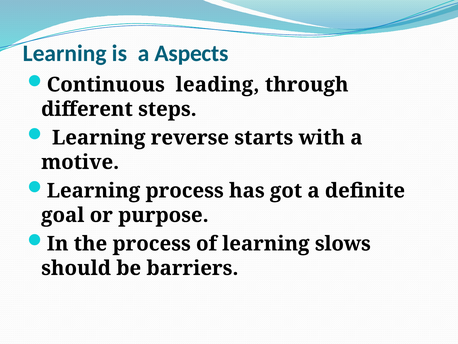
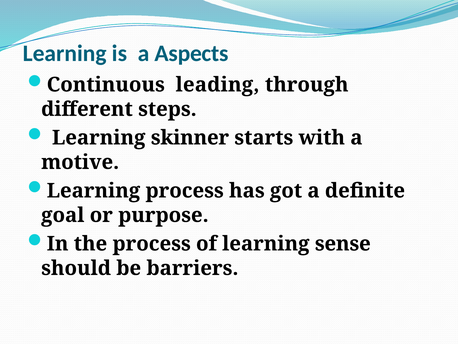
reverse: reverse -> skinner (190, 138)
slows: slows -> sense (343, 243)
